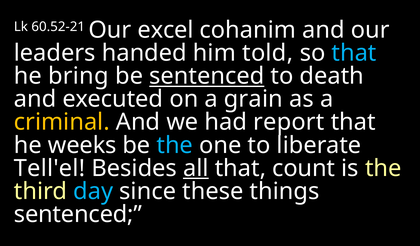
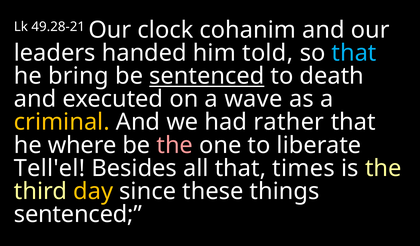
60.52-21: 60.52-21 -> 49.28-21 (58, 27)
excel: excel -> clock (165, 30)
grain: grain -> wave (253, 99)
report: report -> rather (289, 122)
weeks: weeks -> where (82, 145)
the colour: light blue -> pink (175, 145)
all underline: present -> none (196, 168)
count: count -> times (304, 168)
day colour: light blue -> yellow (93, 191)
